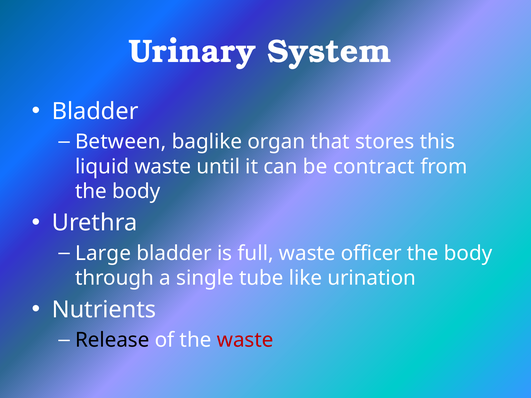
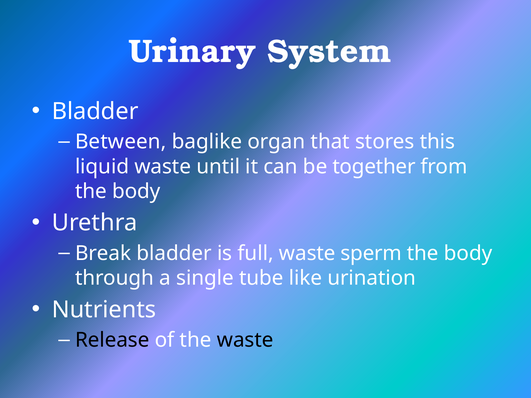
contract: contract -> together (374, 167)
Large: Large -> Break (103, 253)
officer: officer -> sperm (371, 253)
waste colour: red -> black (245, 340)
